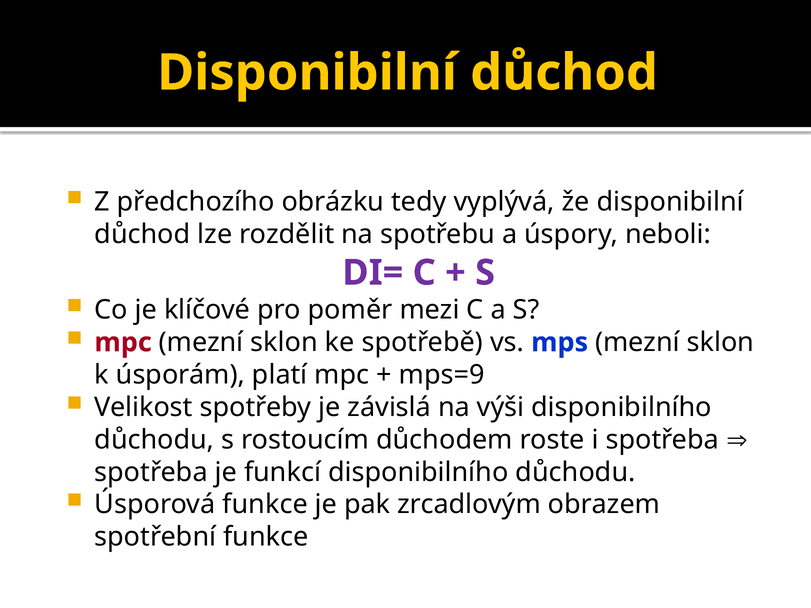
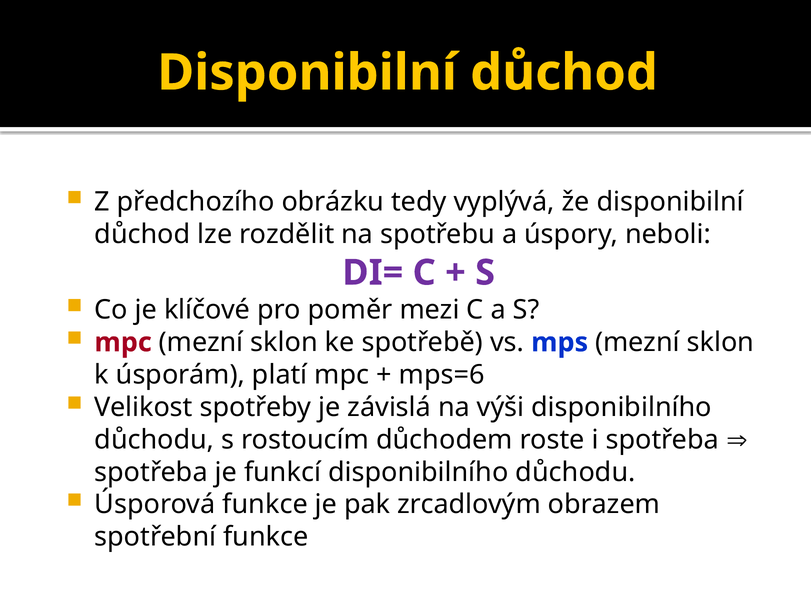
mps=9: mps=9 -> mps=6 (442, 375)
